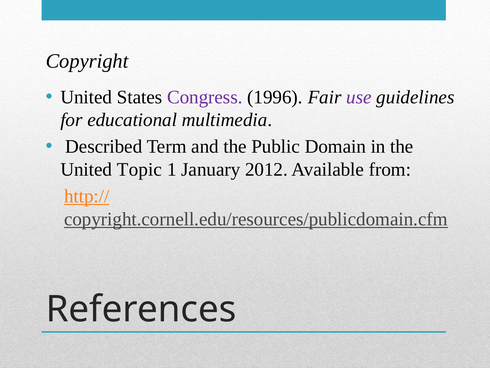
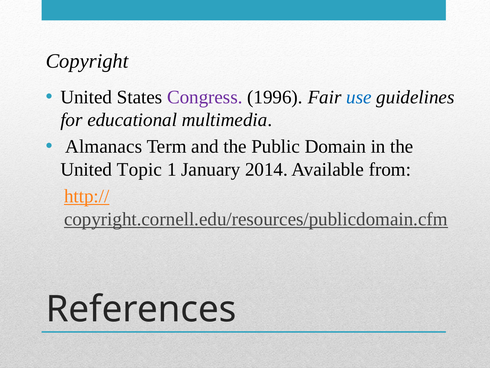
use colour: purple -> blue (359, 97)
Described: Described -> Almanacs (104, 146)
2012: 2012 -> 2014 (266, 169)
